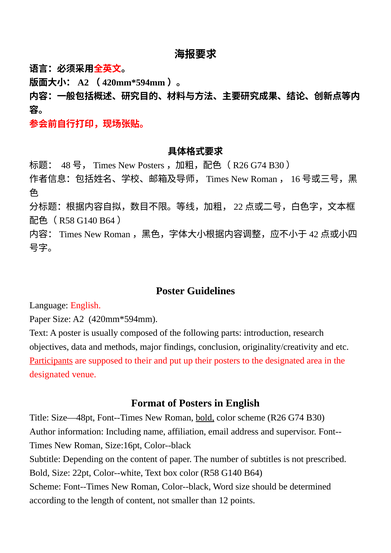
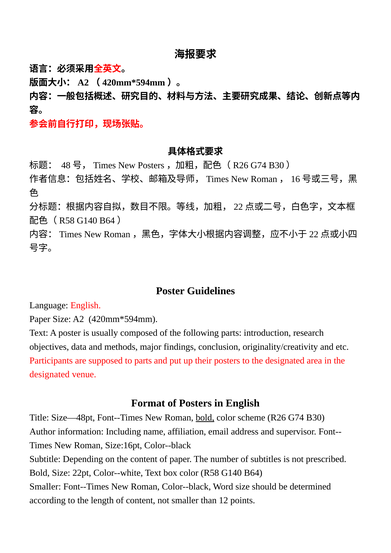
42: 42 -> 22 (314, 234)
Participants underline: present -> none (51, 361)
to their: their -> parts (143, 361)
Scheme: Scheme -> Smaller (45, 487)
